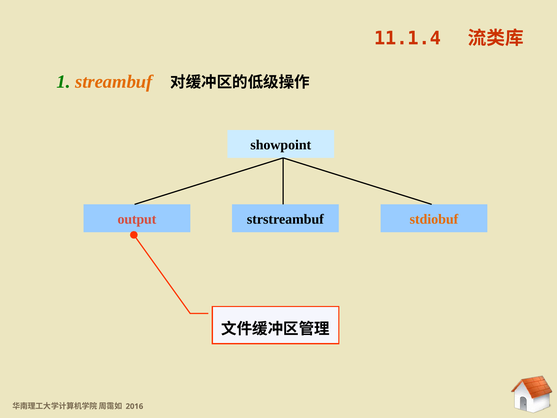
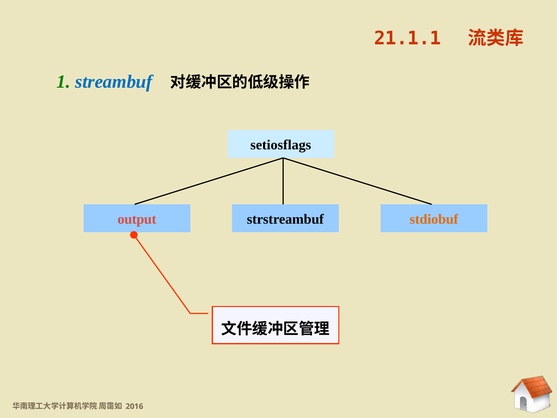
11.1.4: 11.1.4 -> 21.1.1 (408, 38)
streambuf colour: orange -> blue (114, 82)
showpoint: showpoint -> setiosflags (281, 145)
